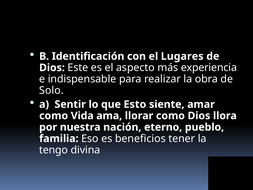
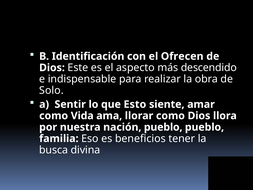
Lugares: Lugares -> Ofrecen (182, 56)
experiencia: experiencia -> descendido (209, 68)
nación eterno: eterno -> pueblo (163, 127)
tengo: tengo -> busca (54, 150)
